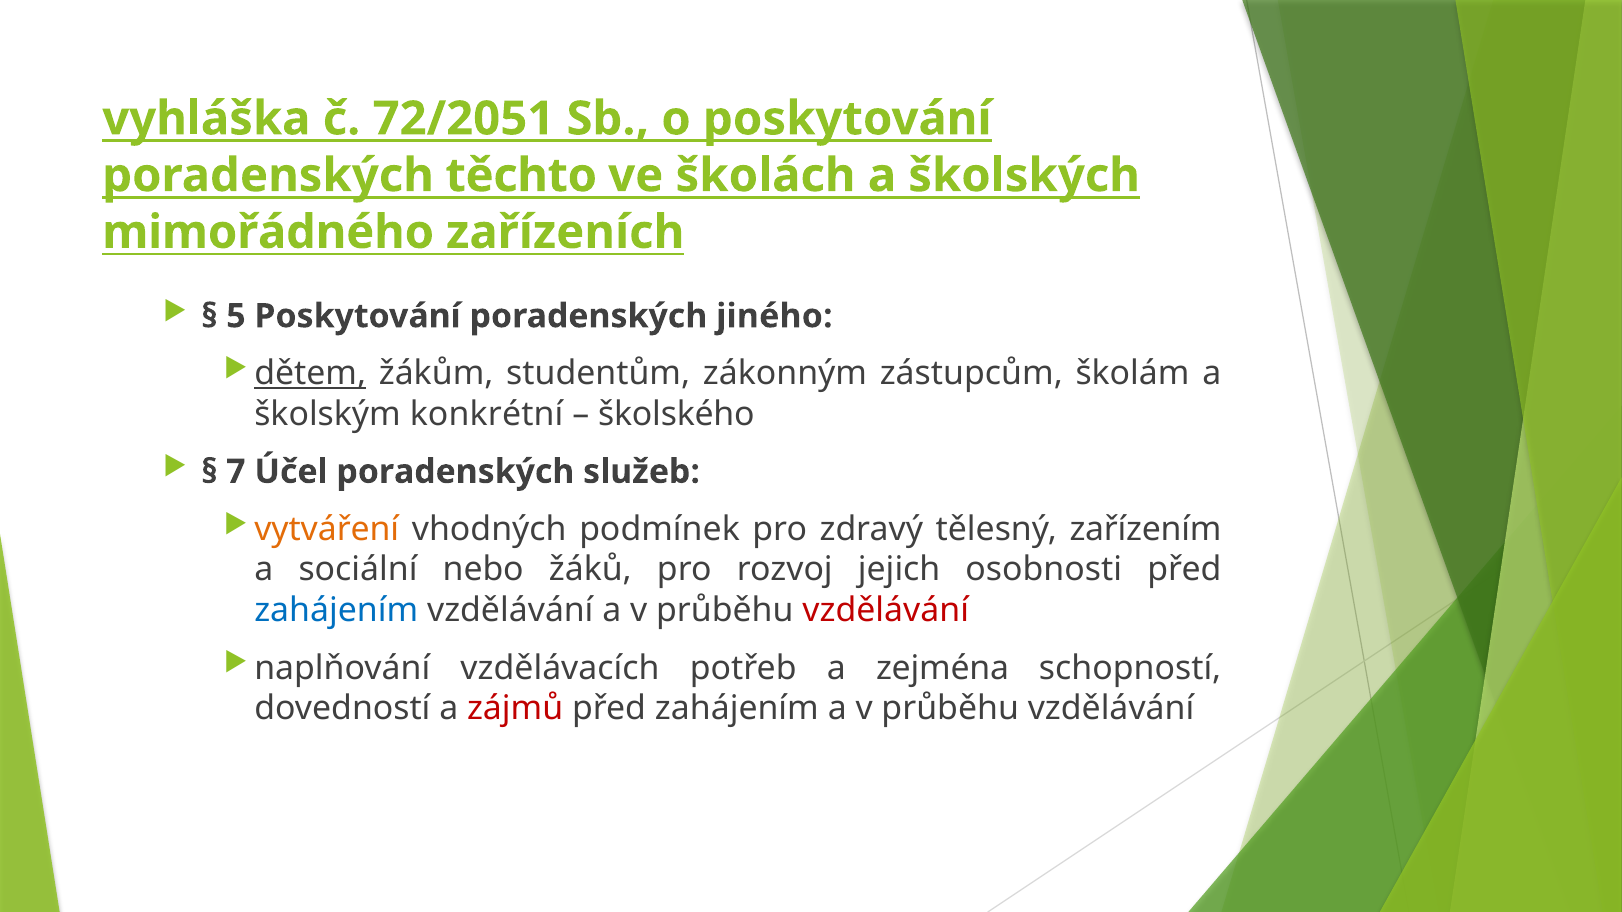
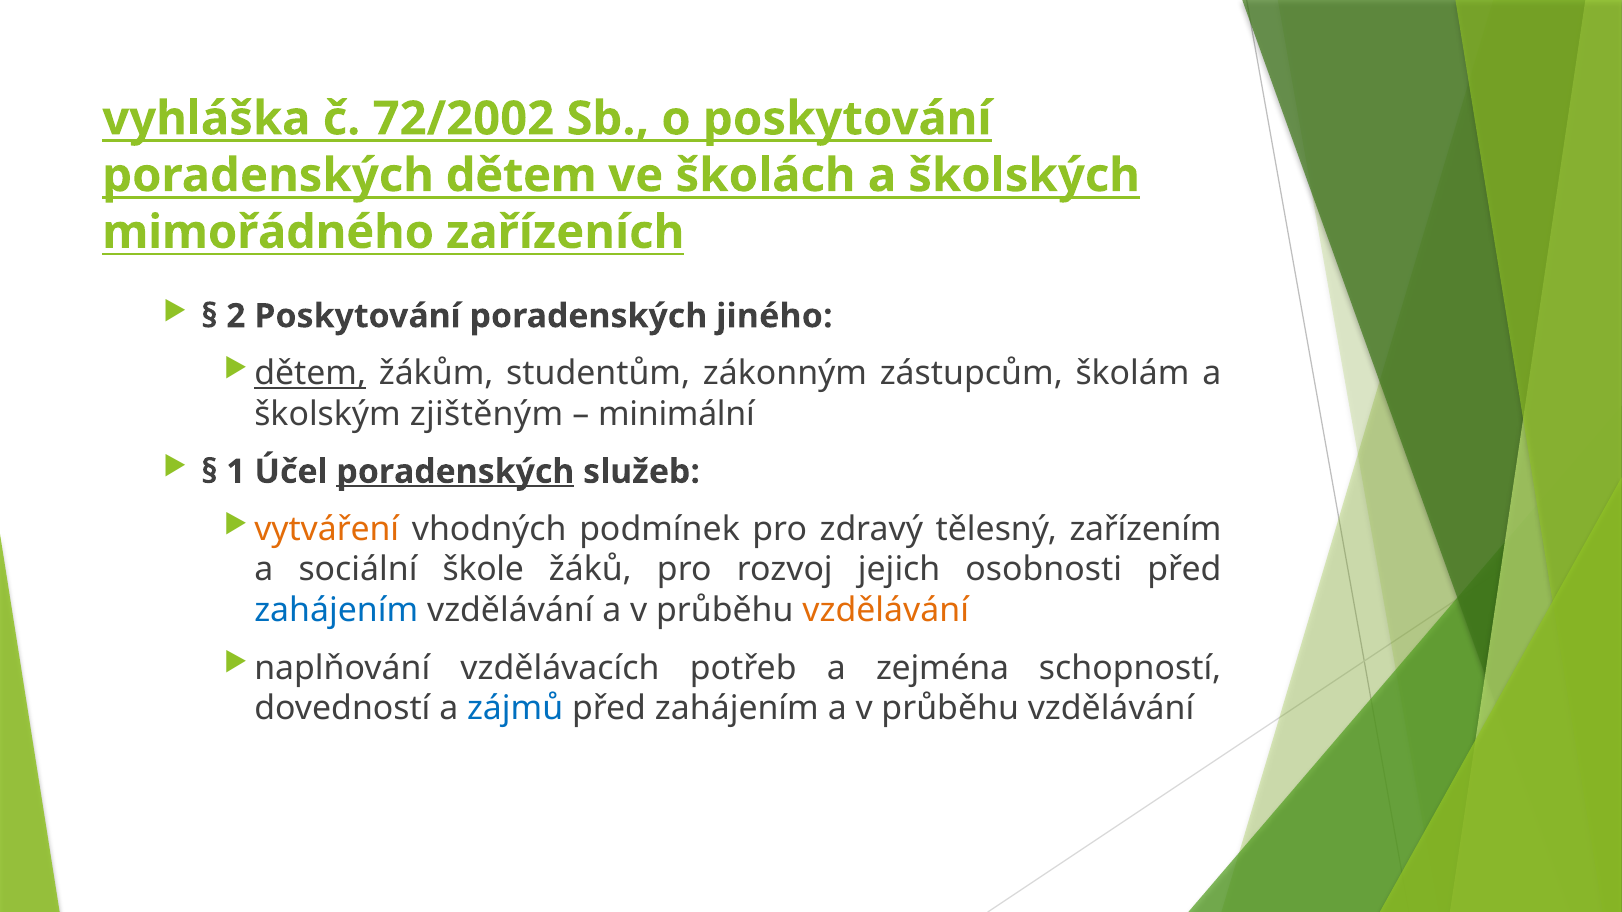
72/2051: 72/2051 -> 72/2002 (463, 119)
poradenských těchto: těchto -> dětem (521, 176)
5: 5 -> 2 (236, 316)
konkrétní: konkrétní -> zjištěným (487, 414)
školského: školského -> minimální (676, 414)
7: 7 -> 1 (236, 472)
poradenských underline: none -> present (455, 472)
nebo: nebo -> škole (483, 570)
vzdělávání colour: red -> orange (886, 611)
zájmů colour: red -> blue (515, 709)
